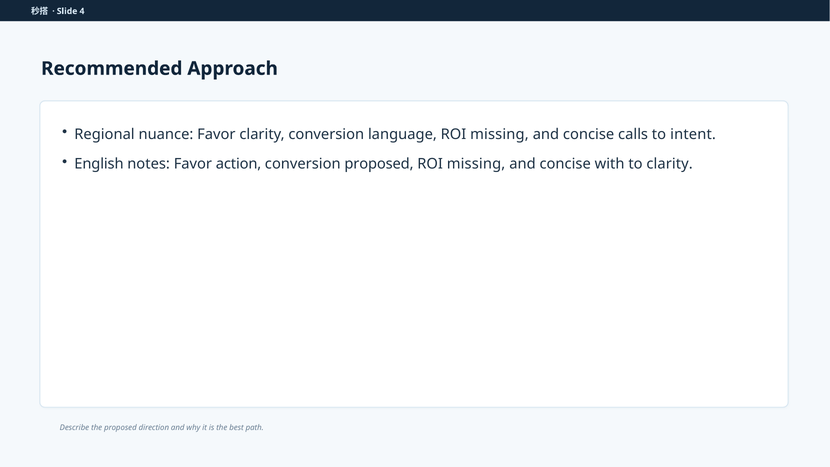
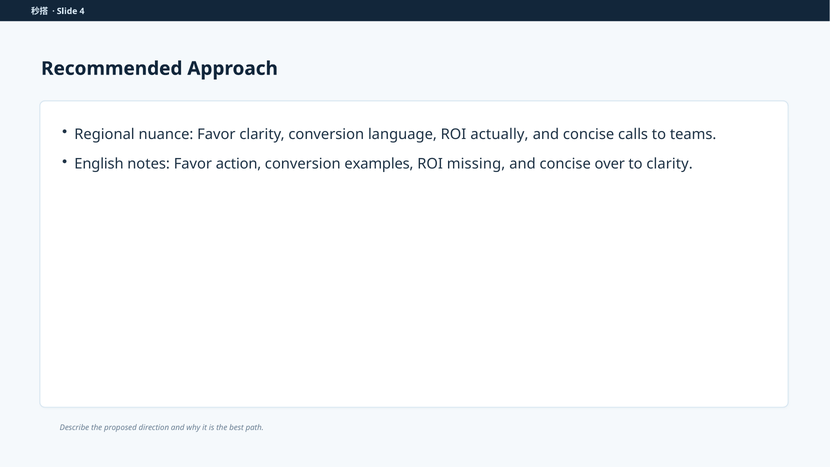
language ROI missing: missing -> actually (499, 134)
intent: intent -> teams (693, 134)
conversion proposed: proposed -> examples (379, 164)
with: with -> over (610, 164)
